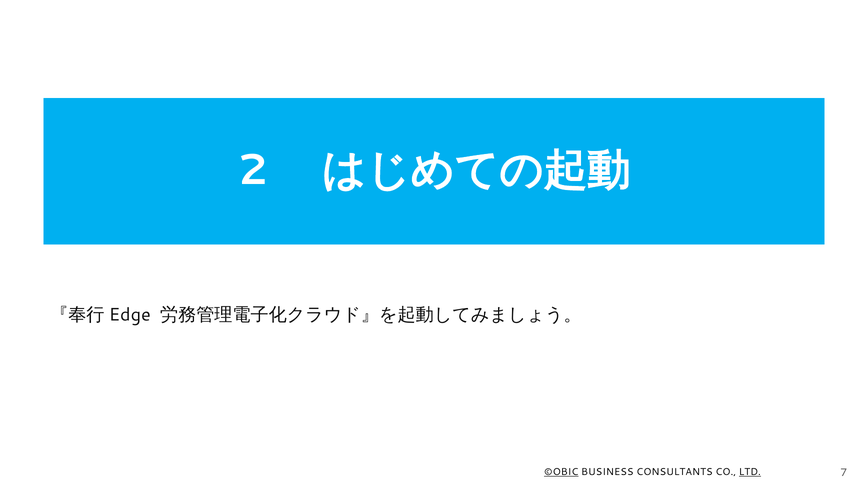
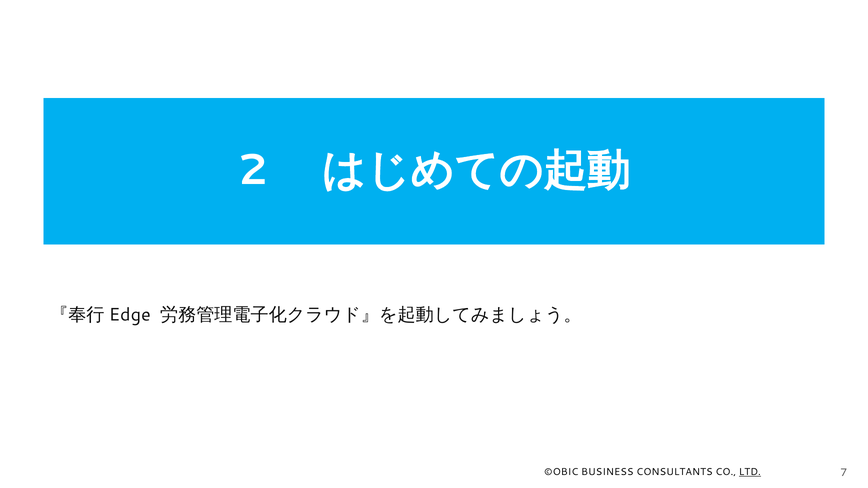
©OBIC underline: present -> none (561, 472)
